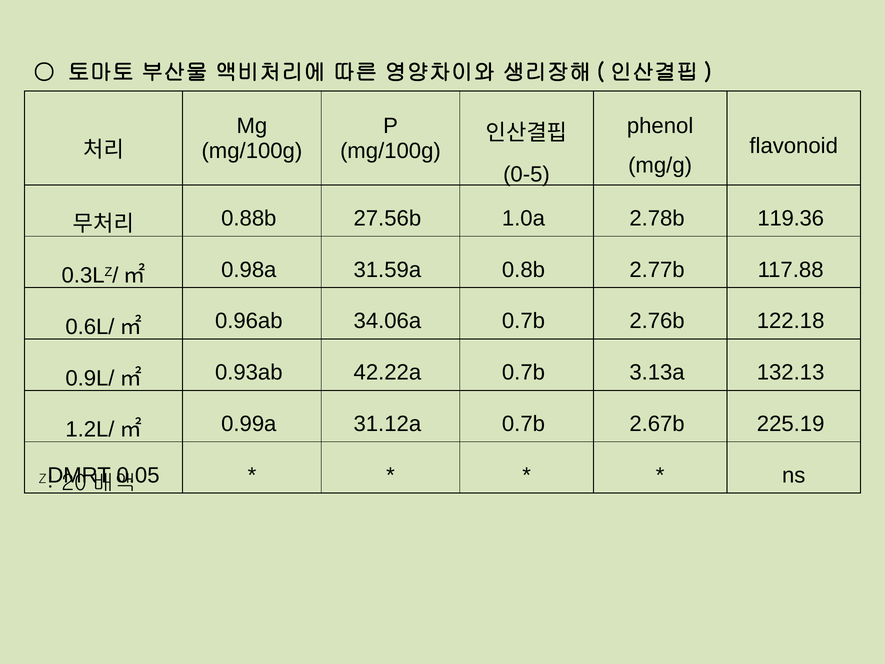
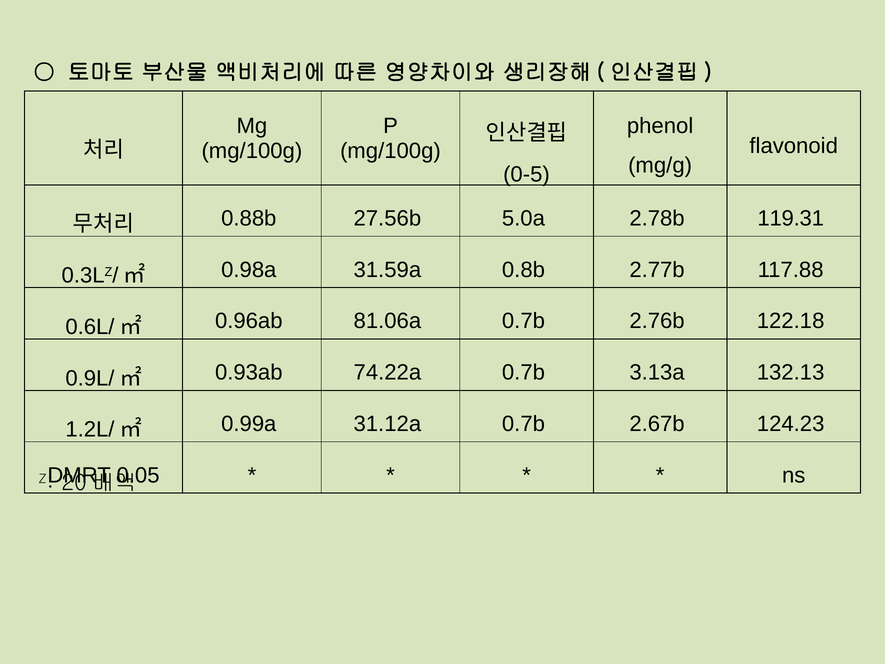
1.0a: 1.0a -> 5.0a (523, 218)
119.36: 119.36 -> 119.31 (791, 218)
34.06a: 34.06a -> 81.06a (387, 321)
42.22a: 42.22a -> 74.22a (387, 372)
225.19: 225.19 -> 124.23 (791, 424)
